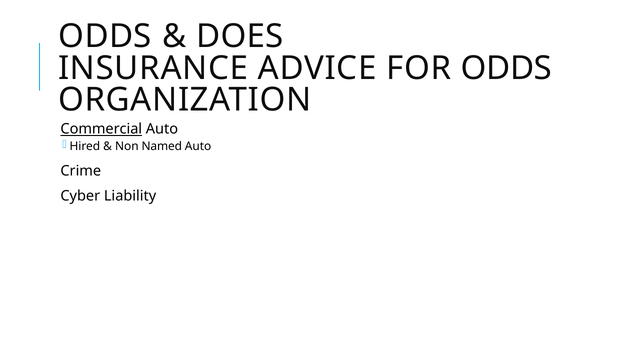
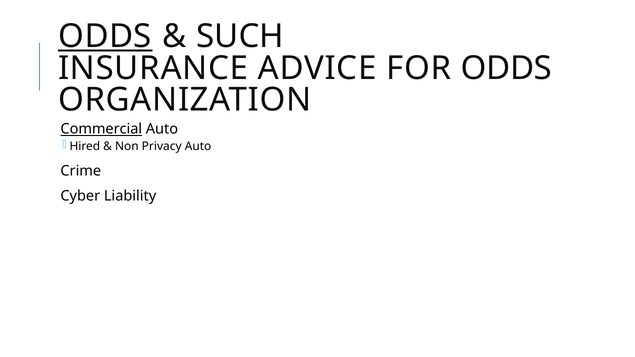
ODDS underline: none -> present (105, 36)
DOES: DOES -> SUCH (240, 36)
Named: Named -> Privacy (162, 146)
